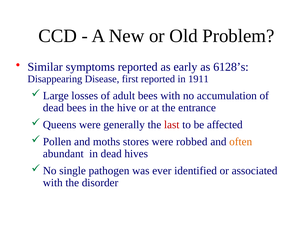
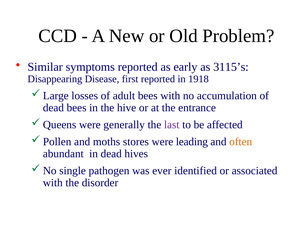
6128’s: 6128’s -> 3115’s (231, 67)
1911: 1911 -> 1918 (198, 79)
last colour: red -> purple (172, 125)
robbed: robbed -> leading (192, 142)
